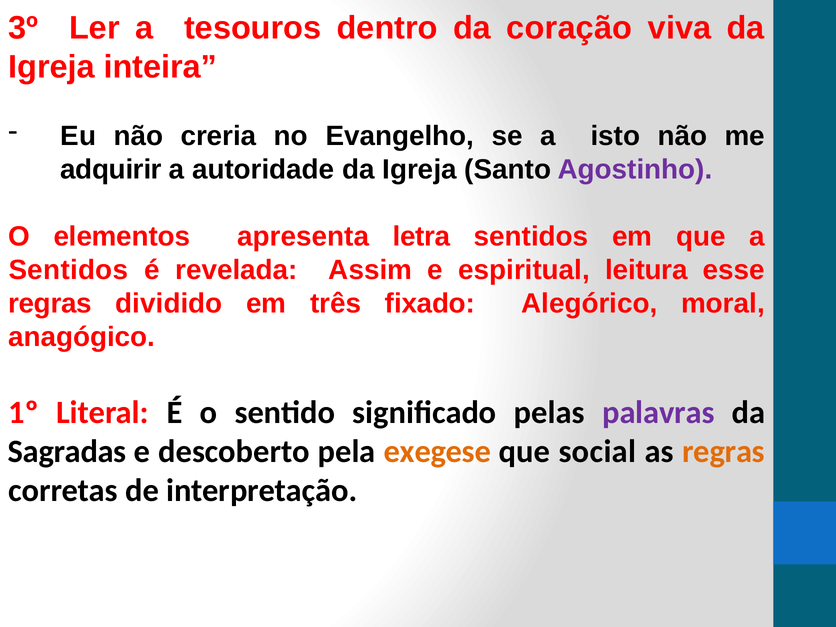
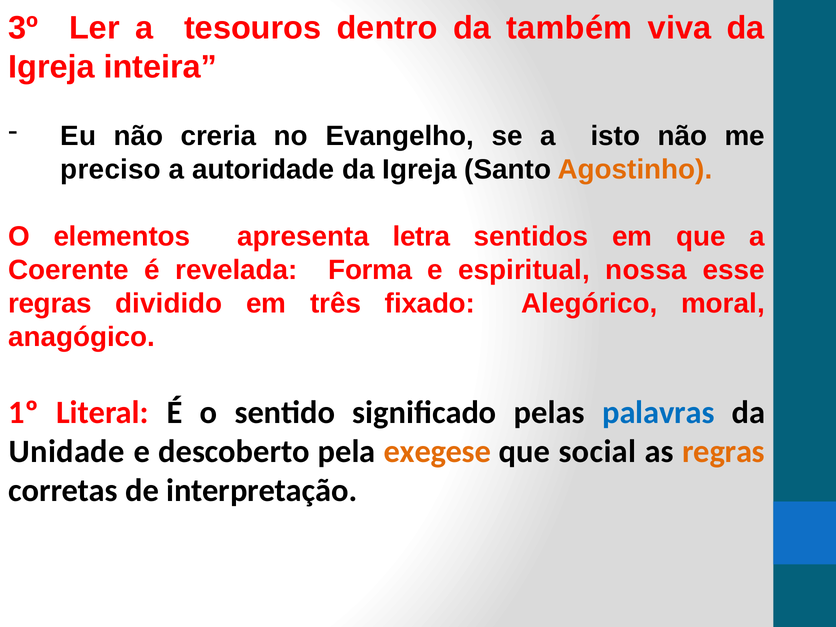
coração: coração -> também (569, 28)
adquirir: adquirir -> preciso (111, 170)
Agostinho colour: purple -> orange (635, 170)
Sentidos: Sentidos -> Coerente (69, 270)
Assim: Assim -> Forma (370, 270)
leitura: leitura -> nossa (646, 270)
palavras colour: purple -> blue (658, 412)
Sagradas: Sagradas -> Unidade (67, 451)
